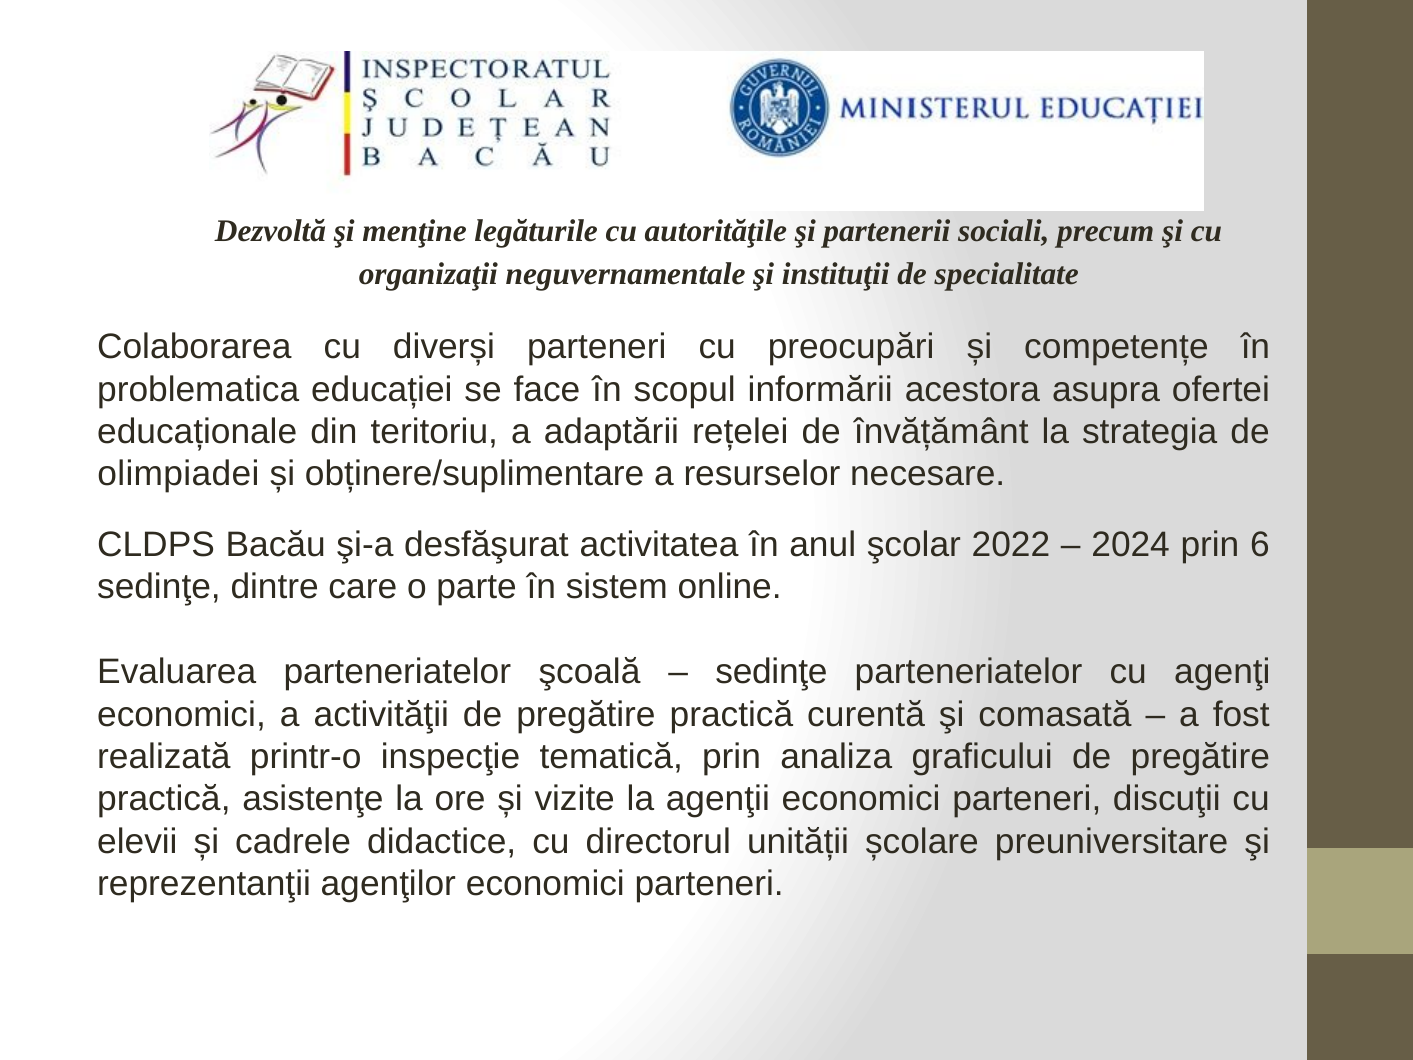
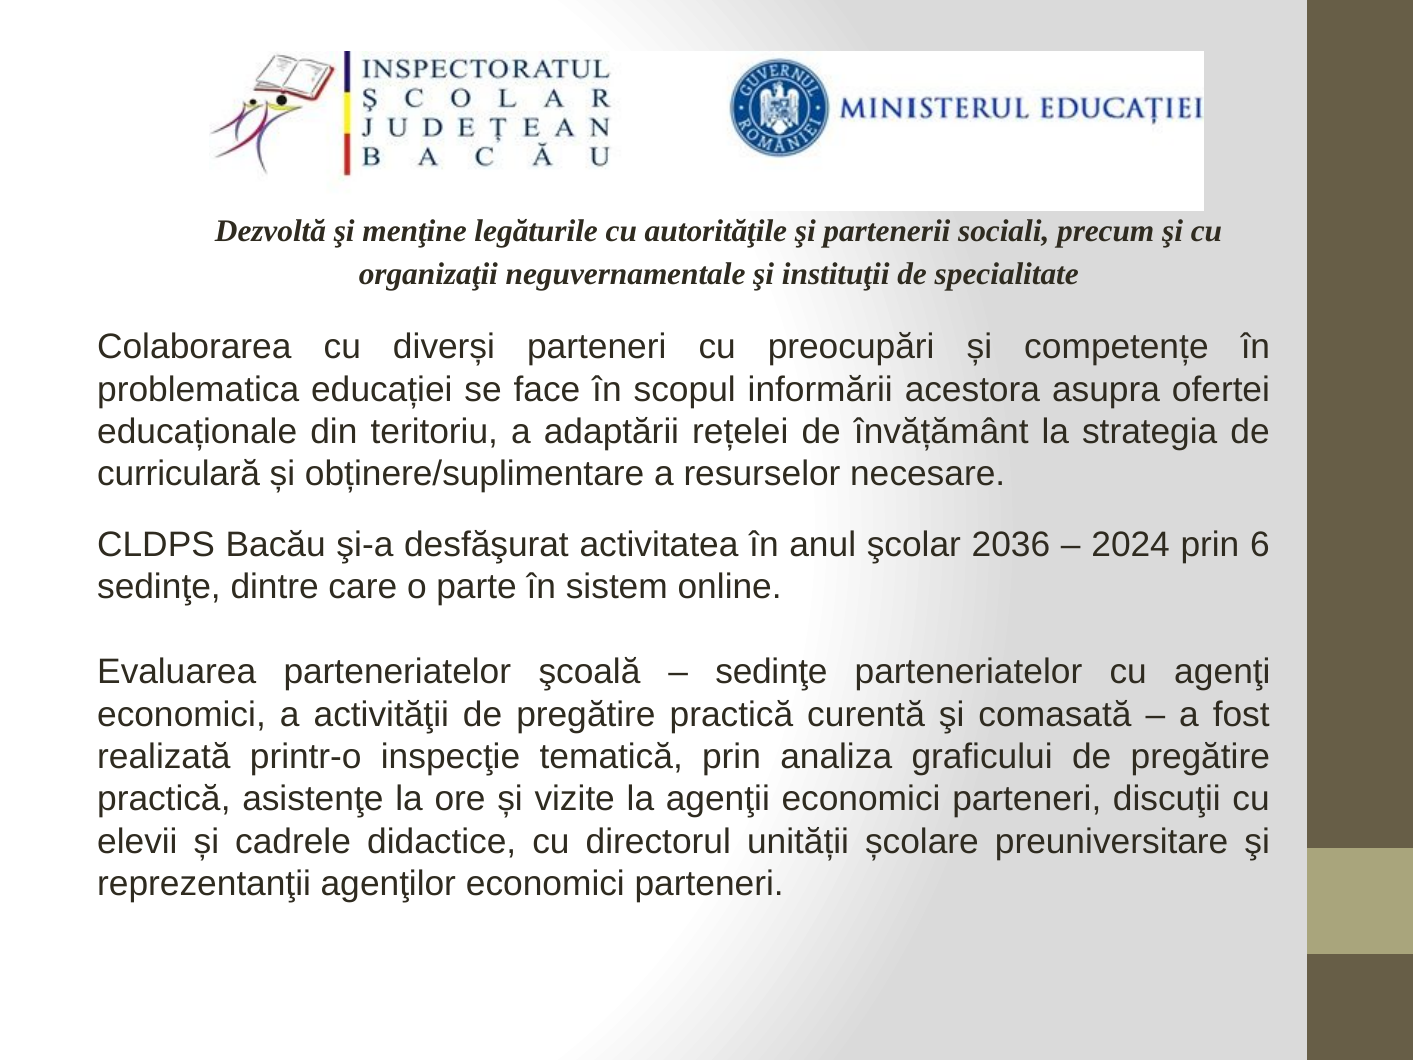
olimpiadei: olimpiadei -> curriculară (179, 474)
2022: 2022 -> 2036 (1011, 545)
